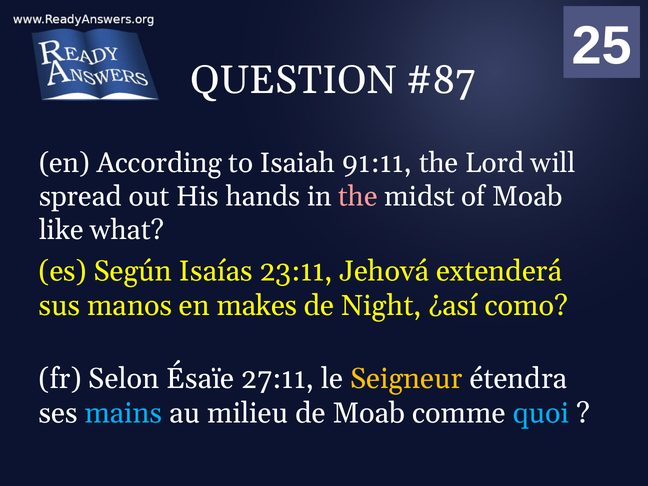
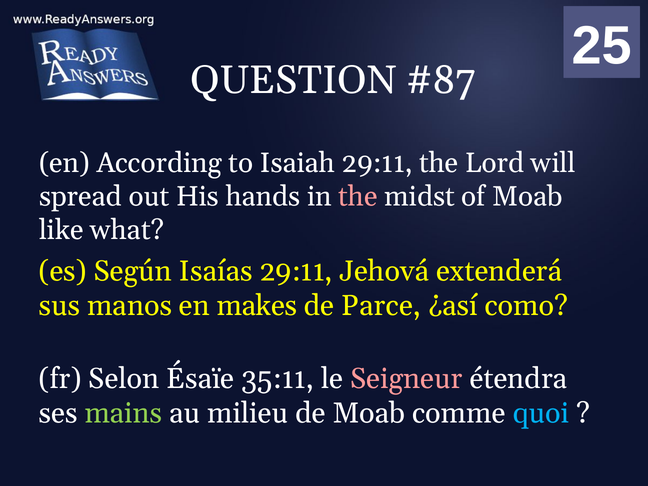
Isaiah 91:11: 91:11 -> 29:11 (377, 163)
Isaías 23:11: 23:11 -> 29:11 (296, 271)
Night: Night -> Parce (381, 306)
27:11: 27:11 -> 35:11 (278, 379)
Seigneur colour: yellow -> pink (406, 379)
mains colour: light blue -> light green (123, 413)
